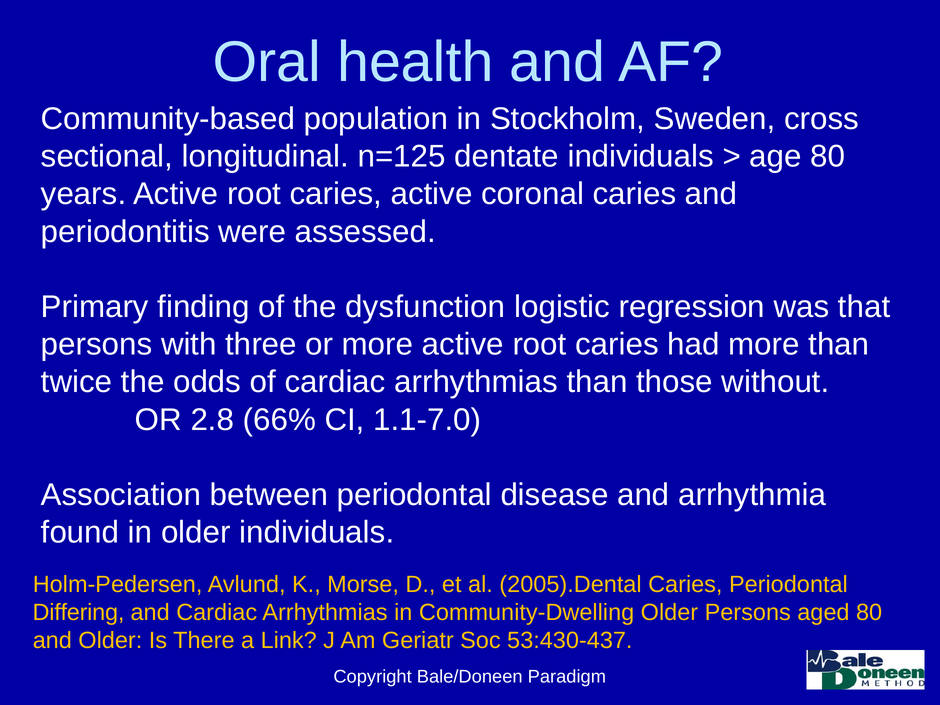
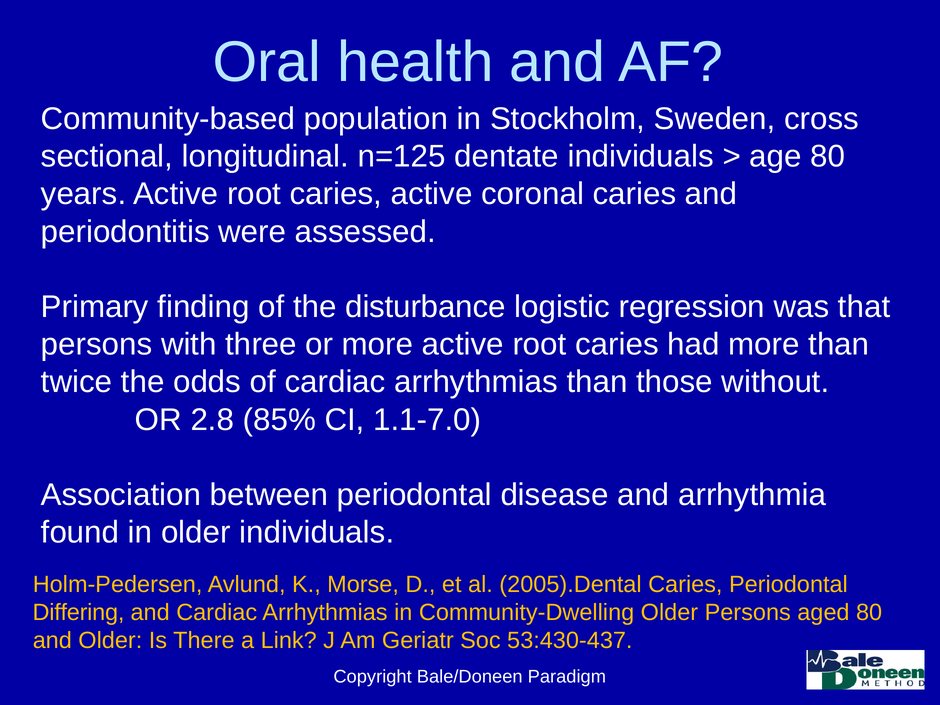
dysfunction: dysfunction -> disturbance (426, 307)
66%: 66% -> 85% (279, 420)
